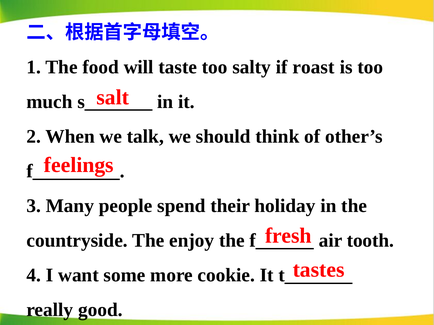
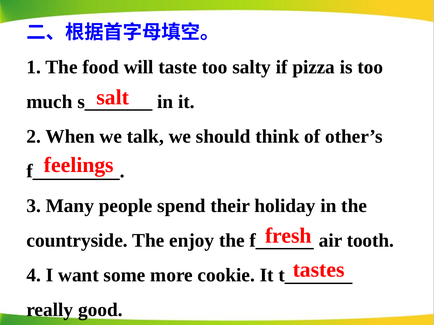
roast: roast -> pizza (314, 67)
